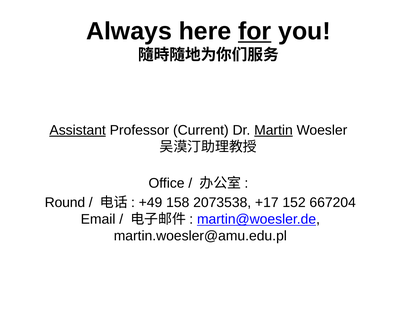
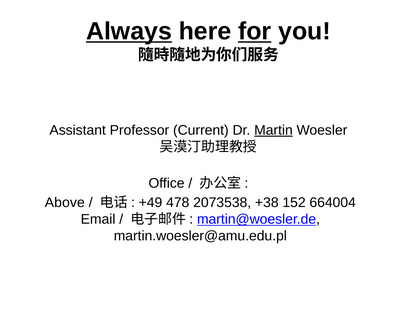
Always underline: none -> present (129, 31)
Assistant underline: present -> none (78, 130)
Round: Round -> Above (65, 202)
158: 158 -> 478 (178, 202)
+17: +17 -> +38 (267, 202)
667204: 667204 -> 664004 (333, 202)
